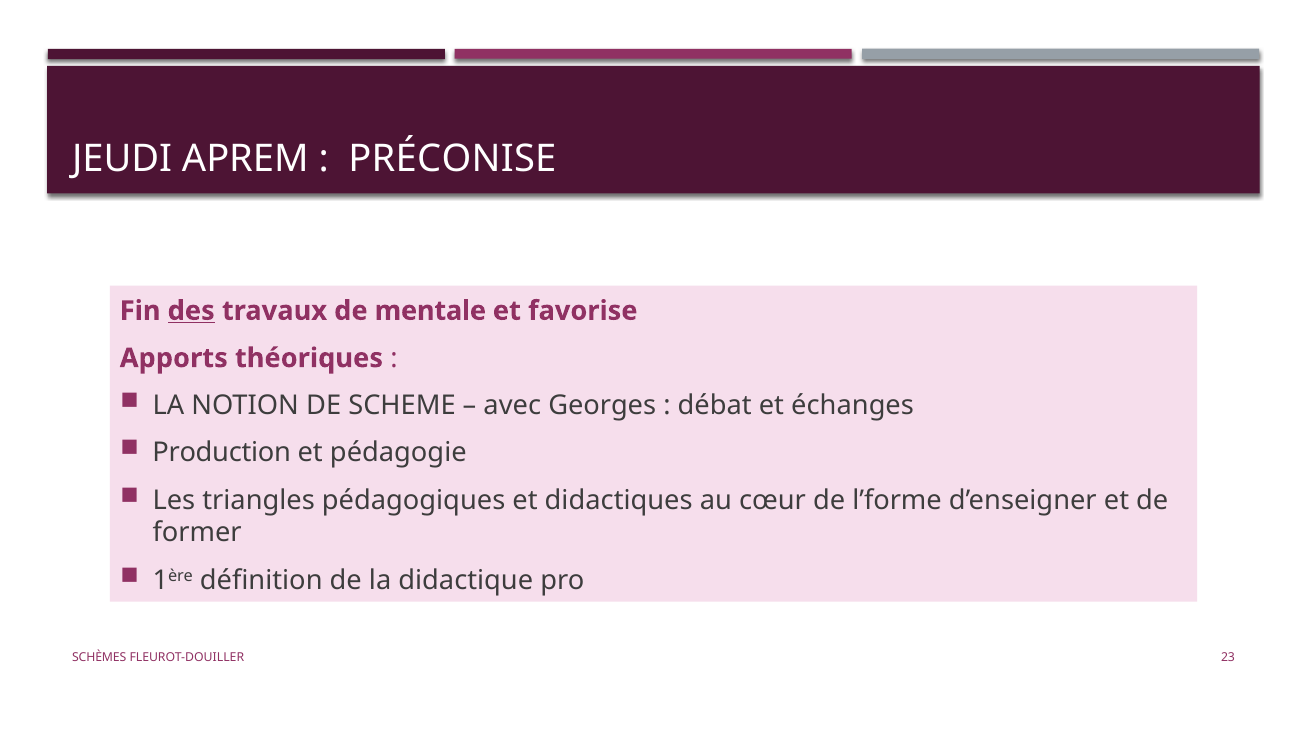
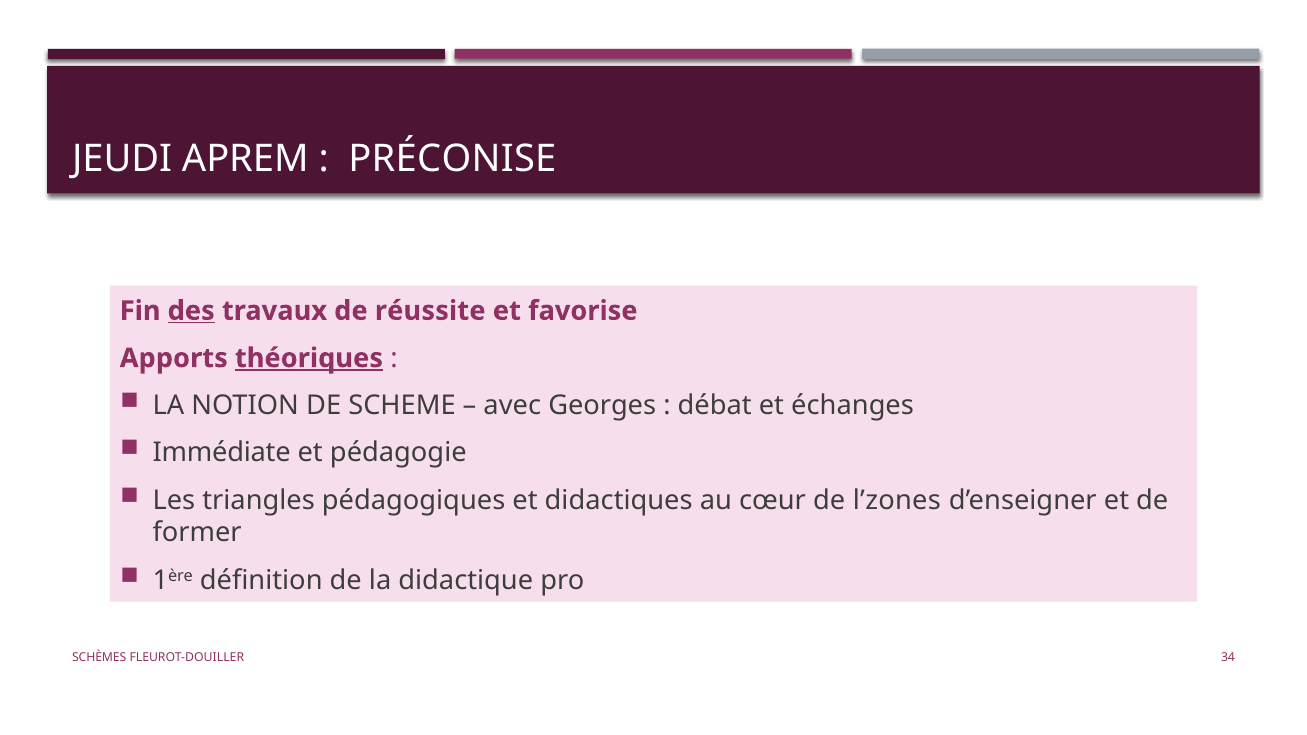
mentale: mentale -> réussite (430, 311)
théoriques underline: none -> present (309, 358)
Production: Production -> Immédiate (222, 453)
l’forme: l’forme -> l’zones (897, 500)
23: 23 -> 34 (1228, 658)
